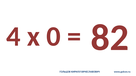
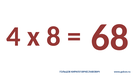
0: 0 -> 8 (53, 37)
82: 82 -> 68 (110, 38)
